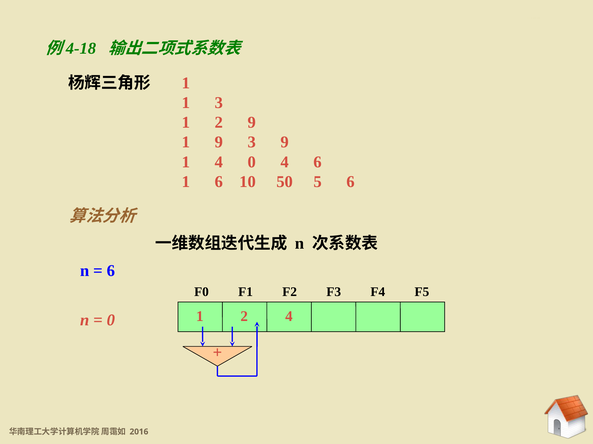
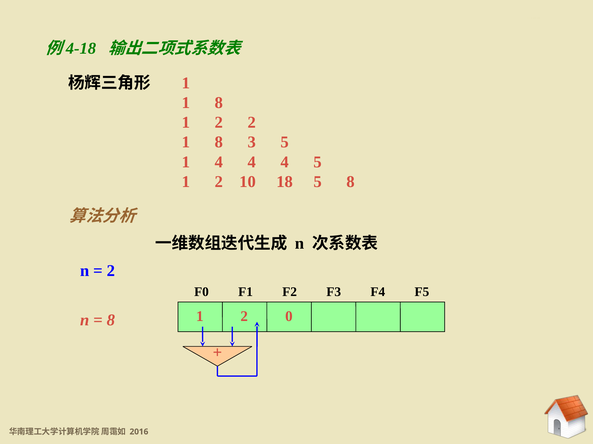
3: 3 -> 8 (219, 103)
2 9: 9 -> 2 (252, 123)
9: 9 -> 8 (219, 142)
3 9: 9 -> 5 (285, 142)
1 4 0: 0 -> 4 (252, 162)
4 6: 6 -> 5 (317, 162)
6: 6 -> 2 (219, 182)
50: 50 -> 18 (285, 182)
5 6: 6 -> 8 (350, 182)
6: 6 -> 2 (111, 271)
4: 4 -> 0 (289, 317)
0: 0 -> 8 (111, 320)
